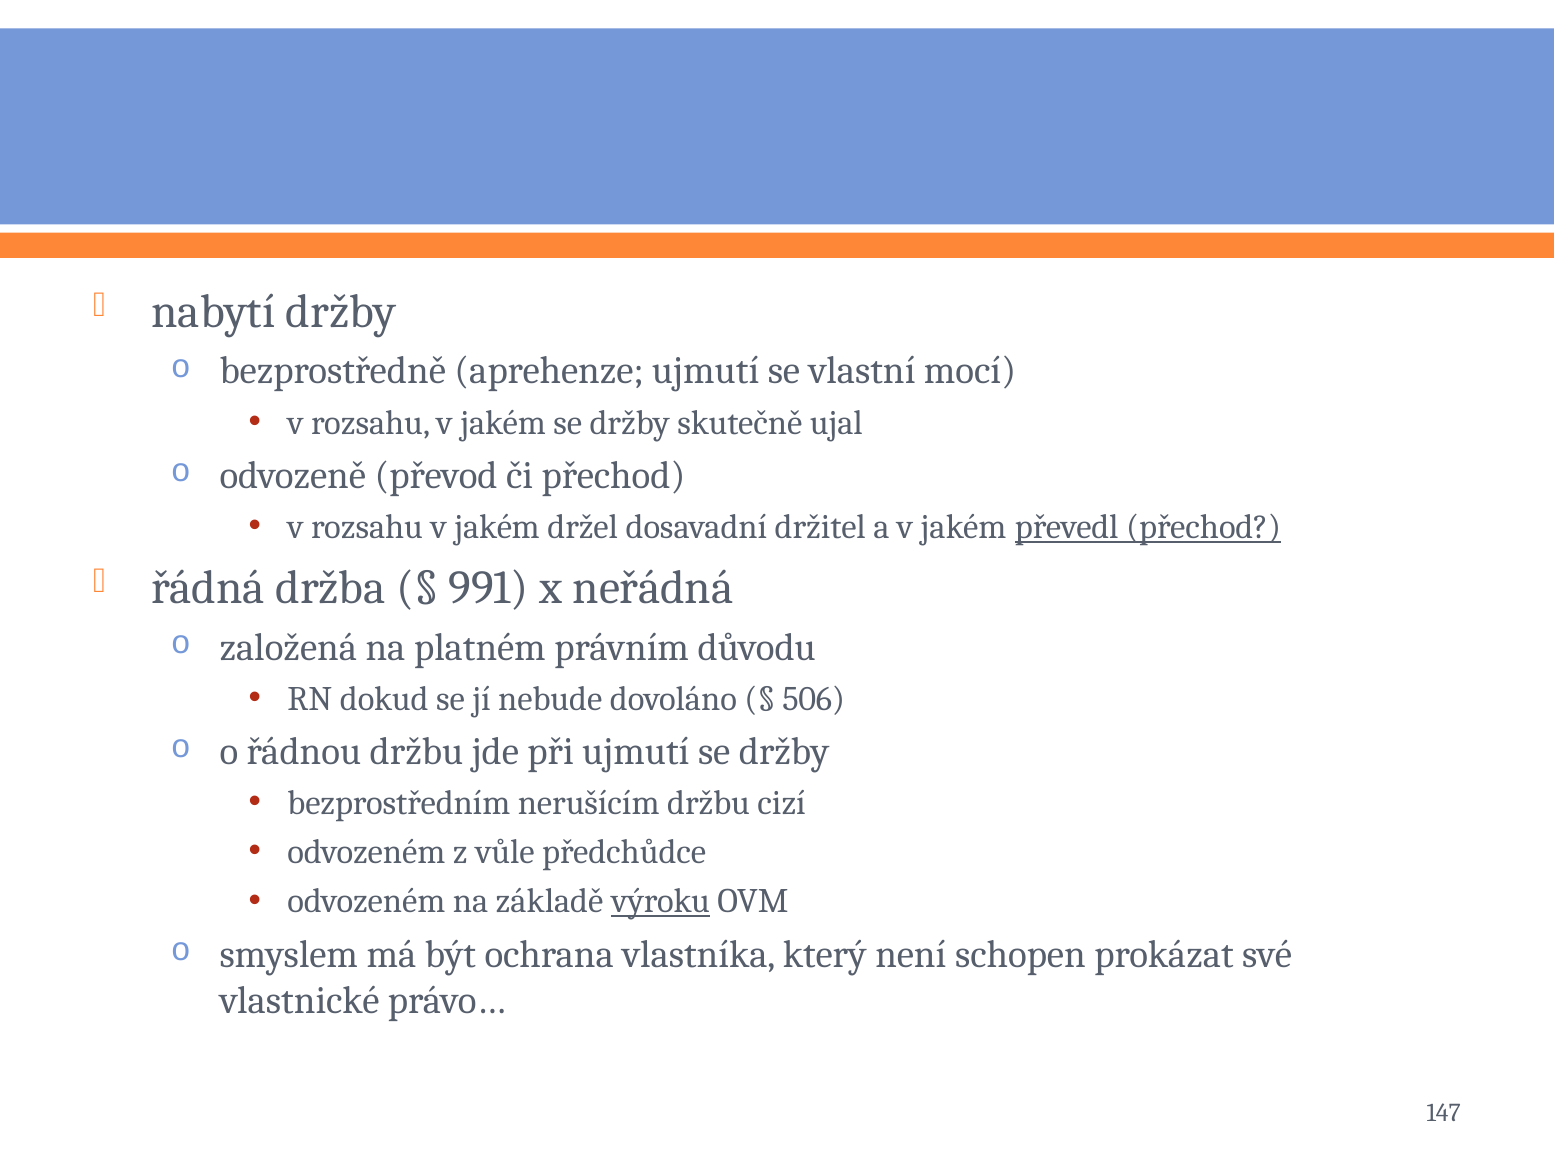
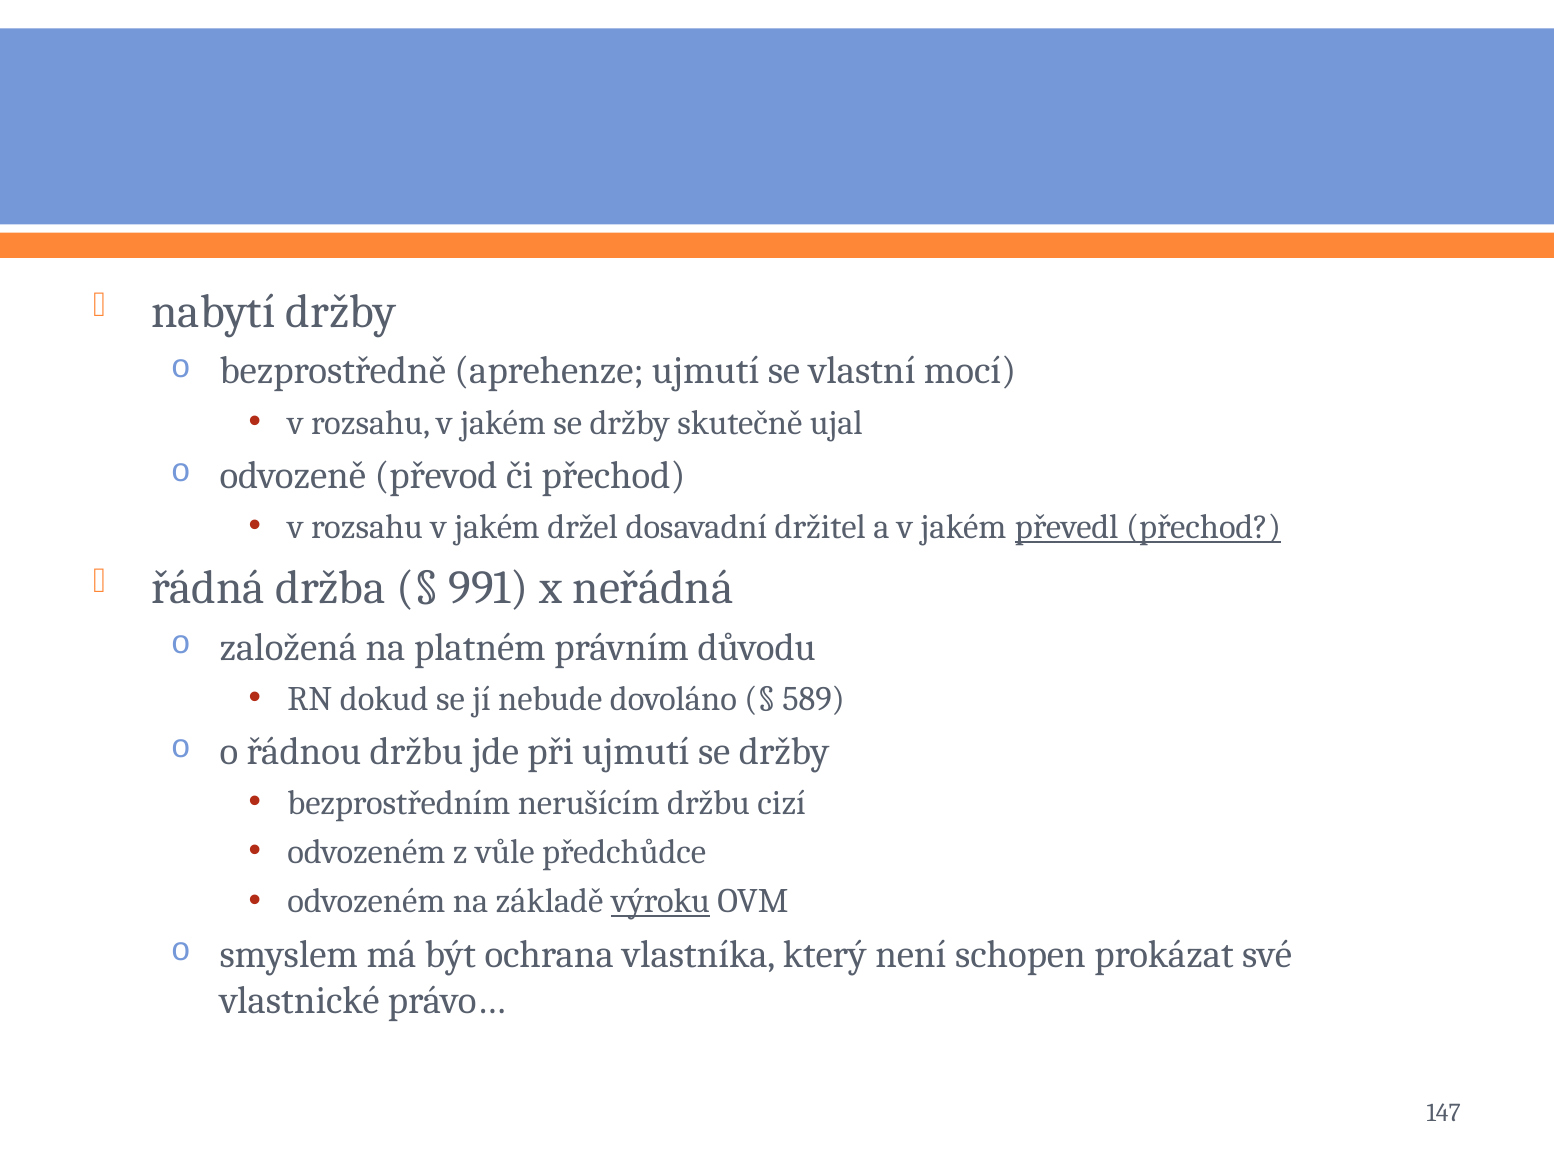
506: 506 -> 589 (814, 699)
